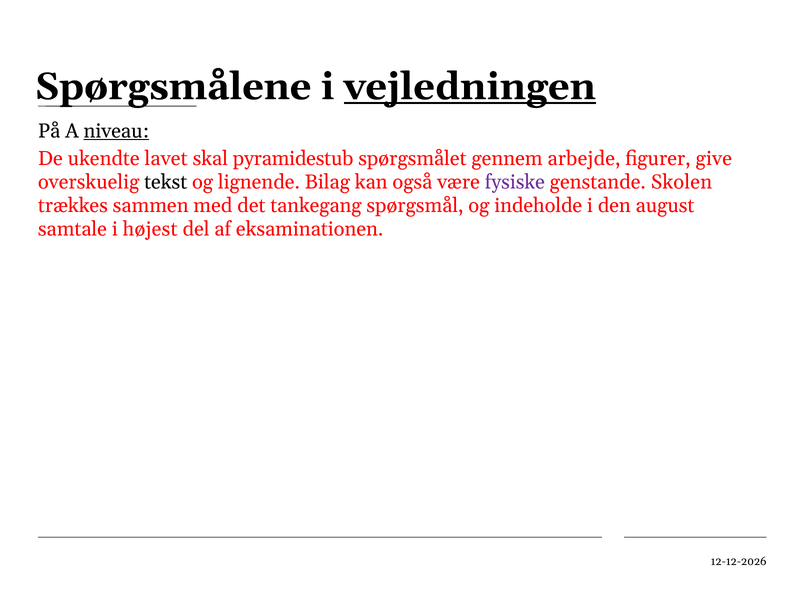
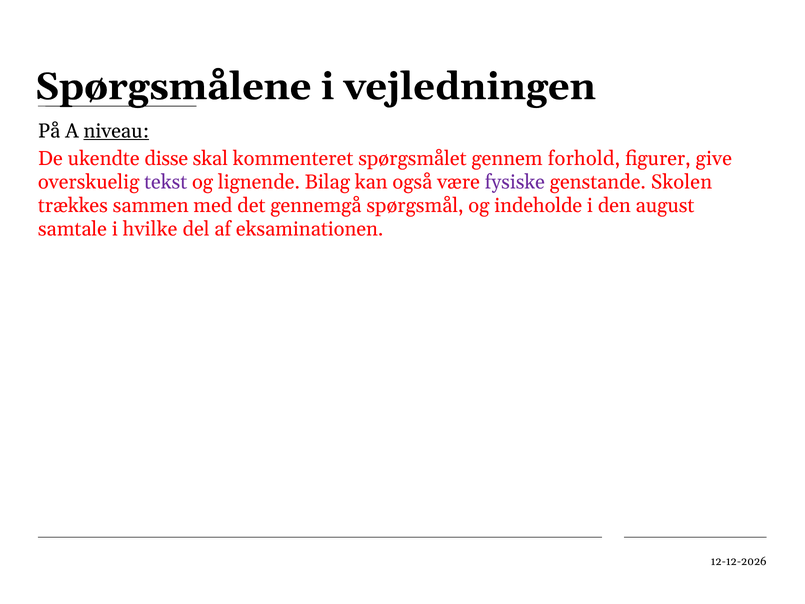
vejledningen underline: present -> none (470, 87)
lavet: lavet -> disse (166, 158)
pyramidestub: pyramidestub -> kommenteret (293, 158)
arbejde: arbejde -> forhold (584, 158)
tekst colour: black -> purple (166, 182)
tankegang: tankegang -> gennemgå (316, 205)
højest: højest -> hvilke (150, 229)
